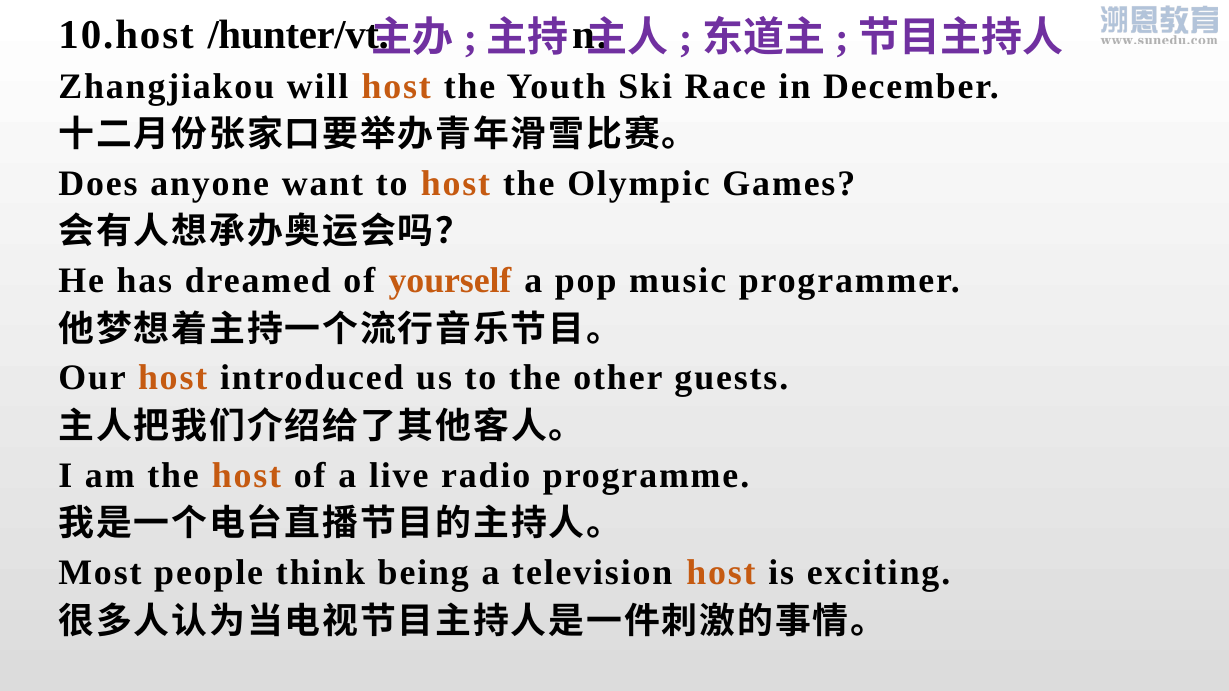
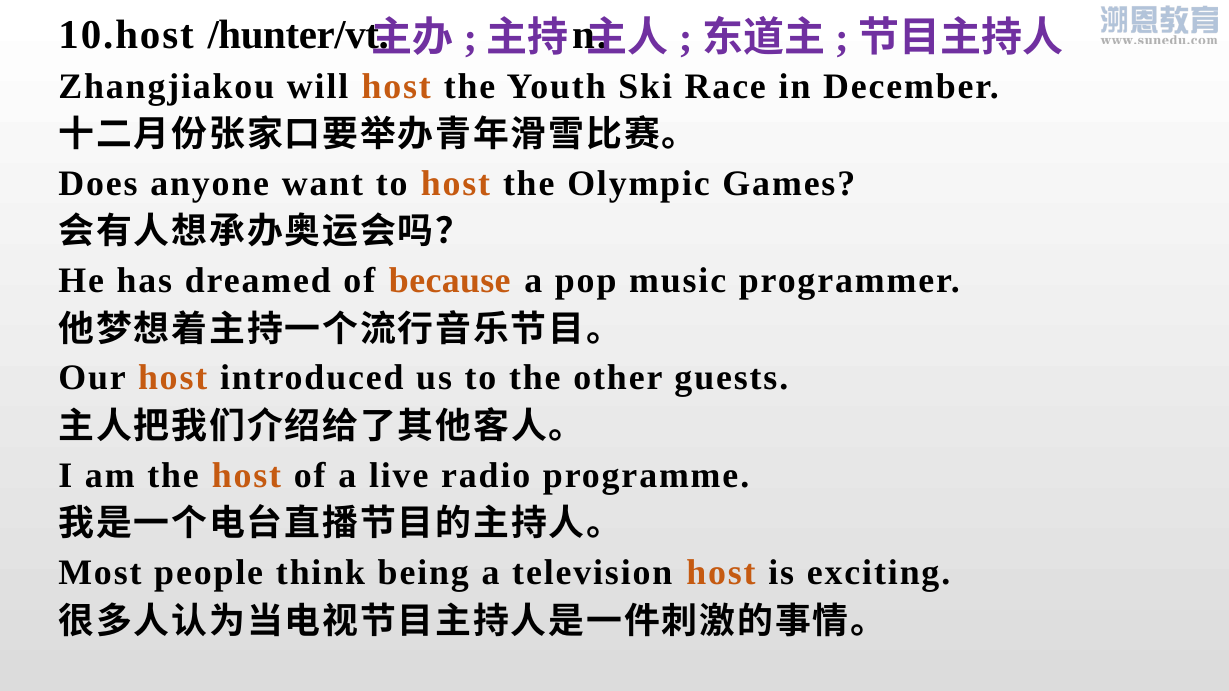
yourself: yourself -> because (450, 281)
